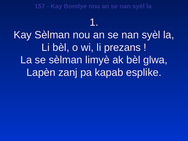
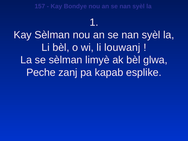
prezans: prezans -> louwanj (122, 47)
Lapèn: Lapèn -> Peche (41, 73)
